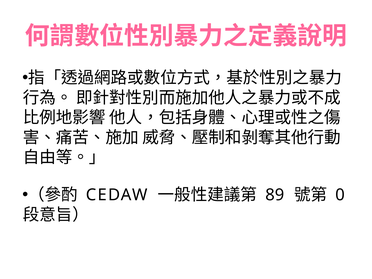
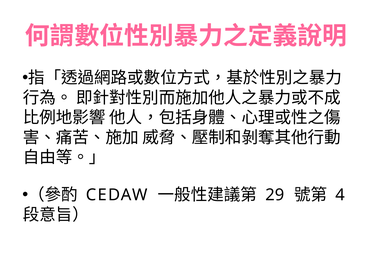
89: 89 -> 29 (275, 195)
0: 0 -> 4 (340, 195)
